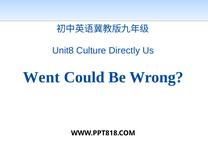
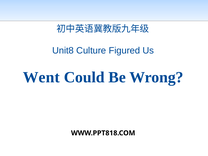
Directly: Directly -> Figured (124, 51)
